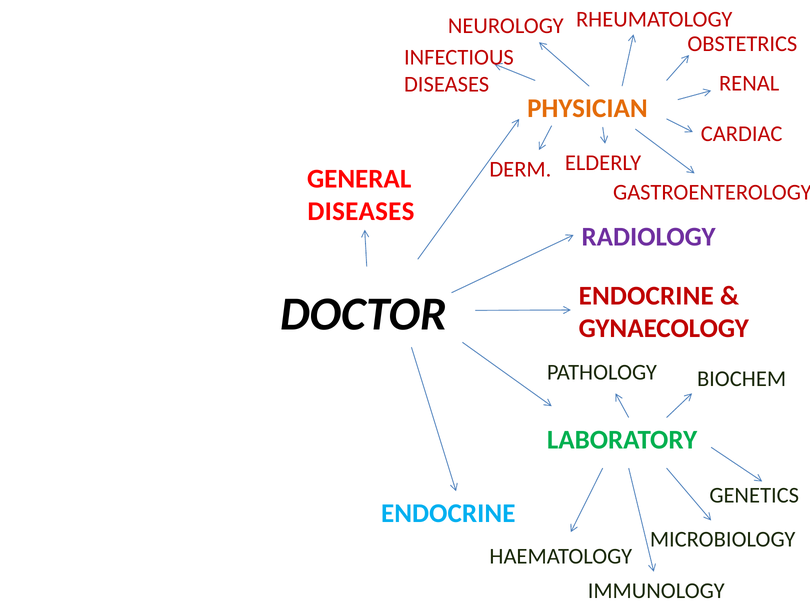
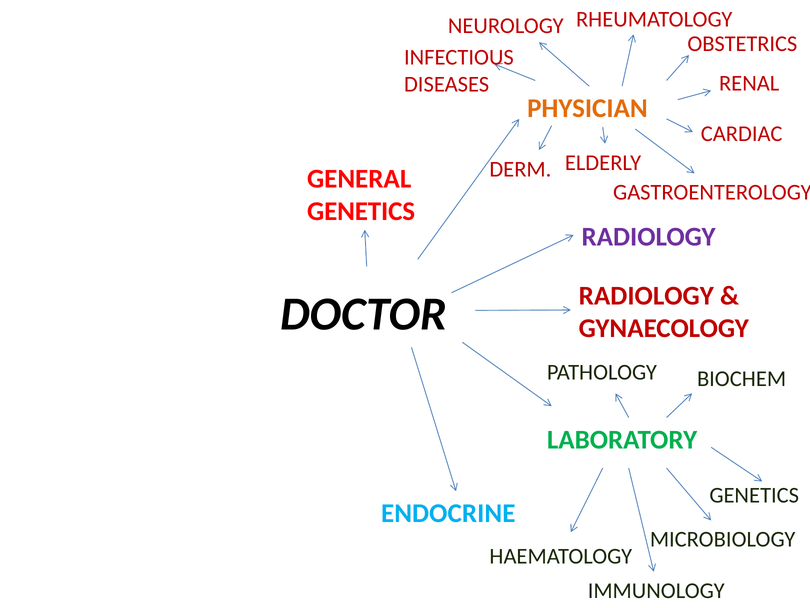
DISEASES: DISEASES -> GENETICS (361, 211)
DOCTOR ENDOCRINE: ENDOCRINE -> RADIOLOGY (646, 295)
